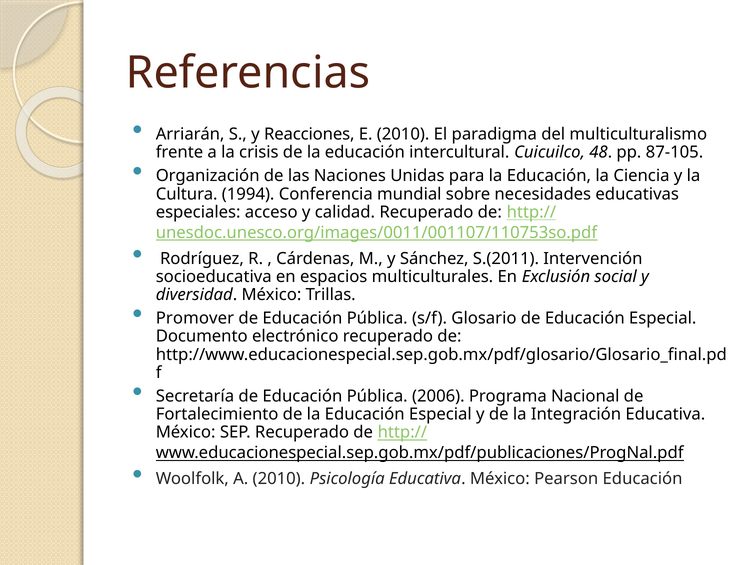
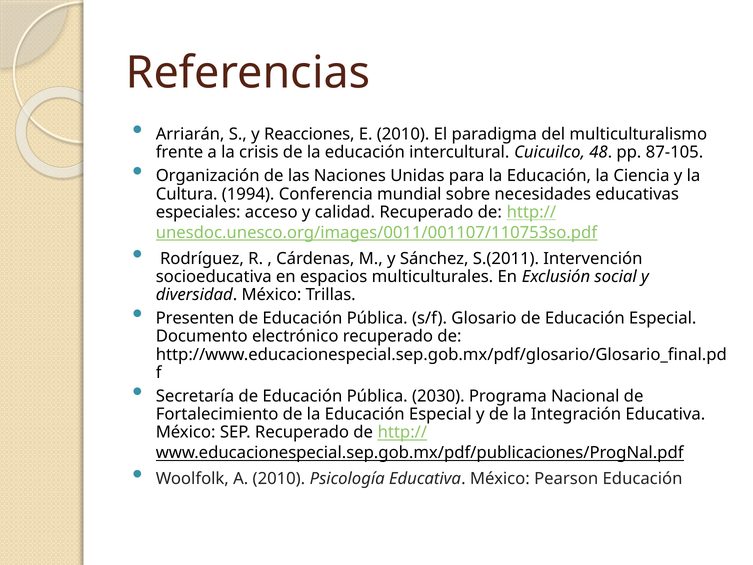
Promover: Promover -> Presenten (195, 318)
2006: 2006 -> 2030 (438, 396)
